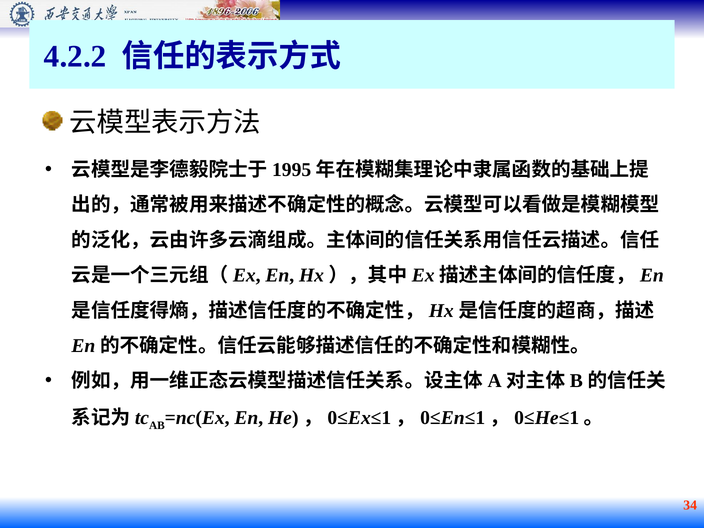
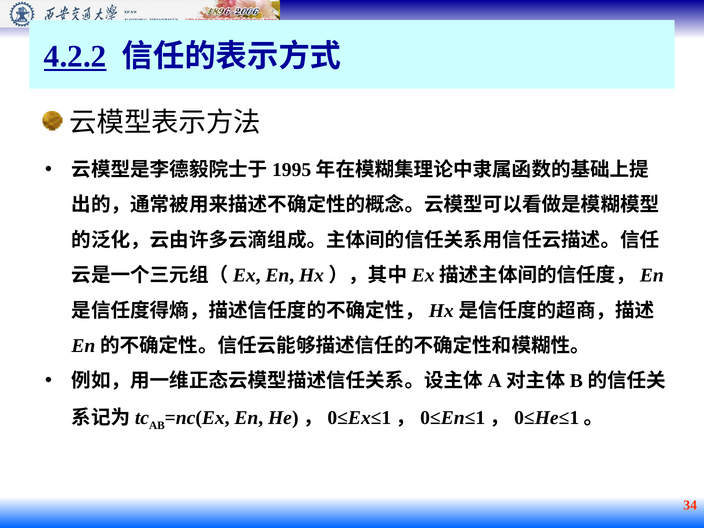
4.2.2 underline: none -> present (75, 57)
